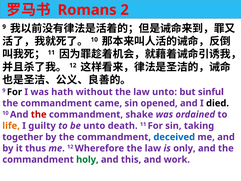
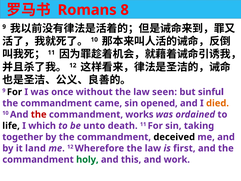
2: 2 -> 8 (125, 10)
hath: hath -> once (62, 92)
law unto: unto -> seen (165, 92)
died colour: black -> orange (218, 103)
shake: shake -> works (139, 114)
life colour: orange -> black (11, 126)
guilty: guilty -> which (42, 126)
deceived colour: blue -> black (174, 137)
thus: thus -> land (36, 148)
only: only -> first (184, 148)
